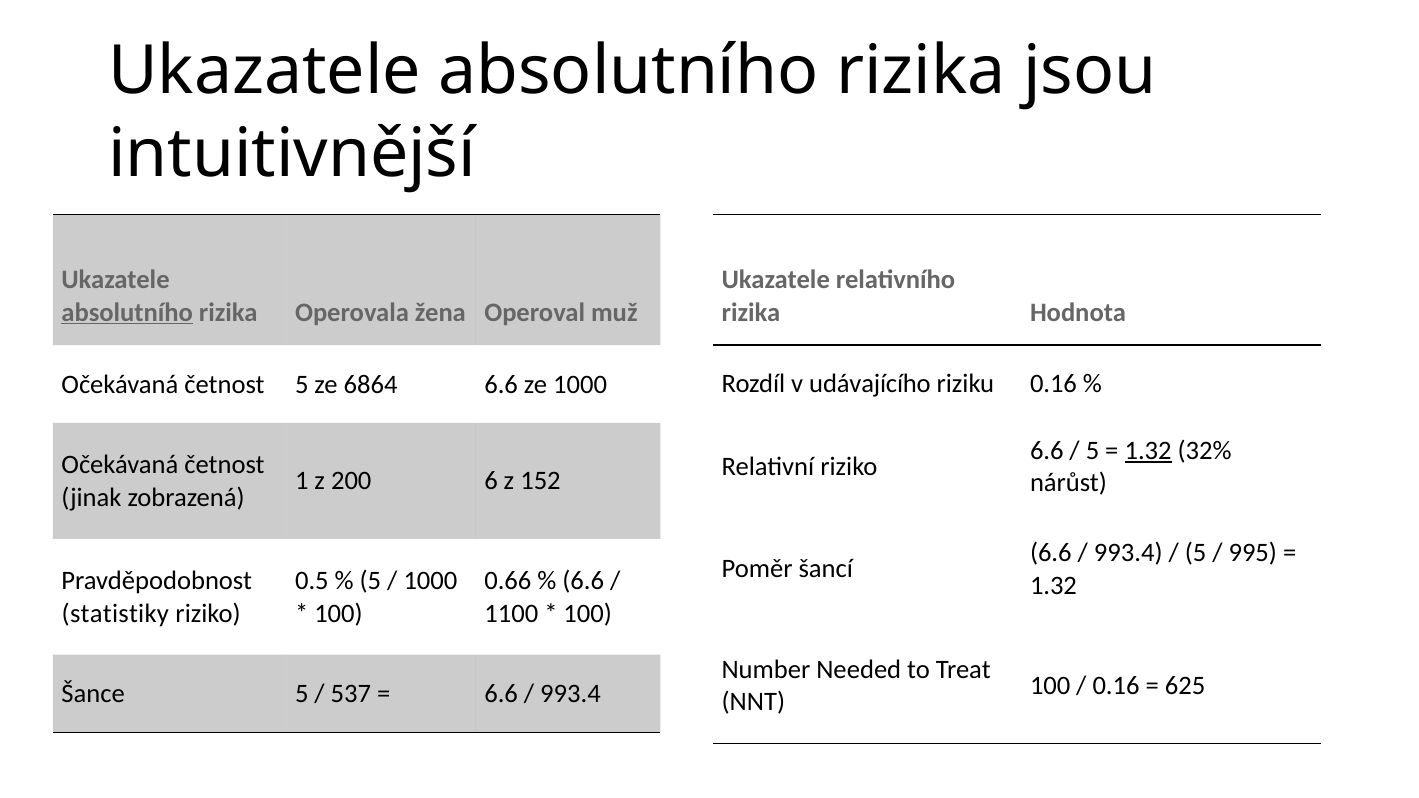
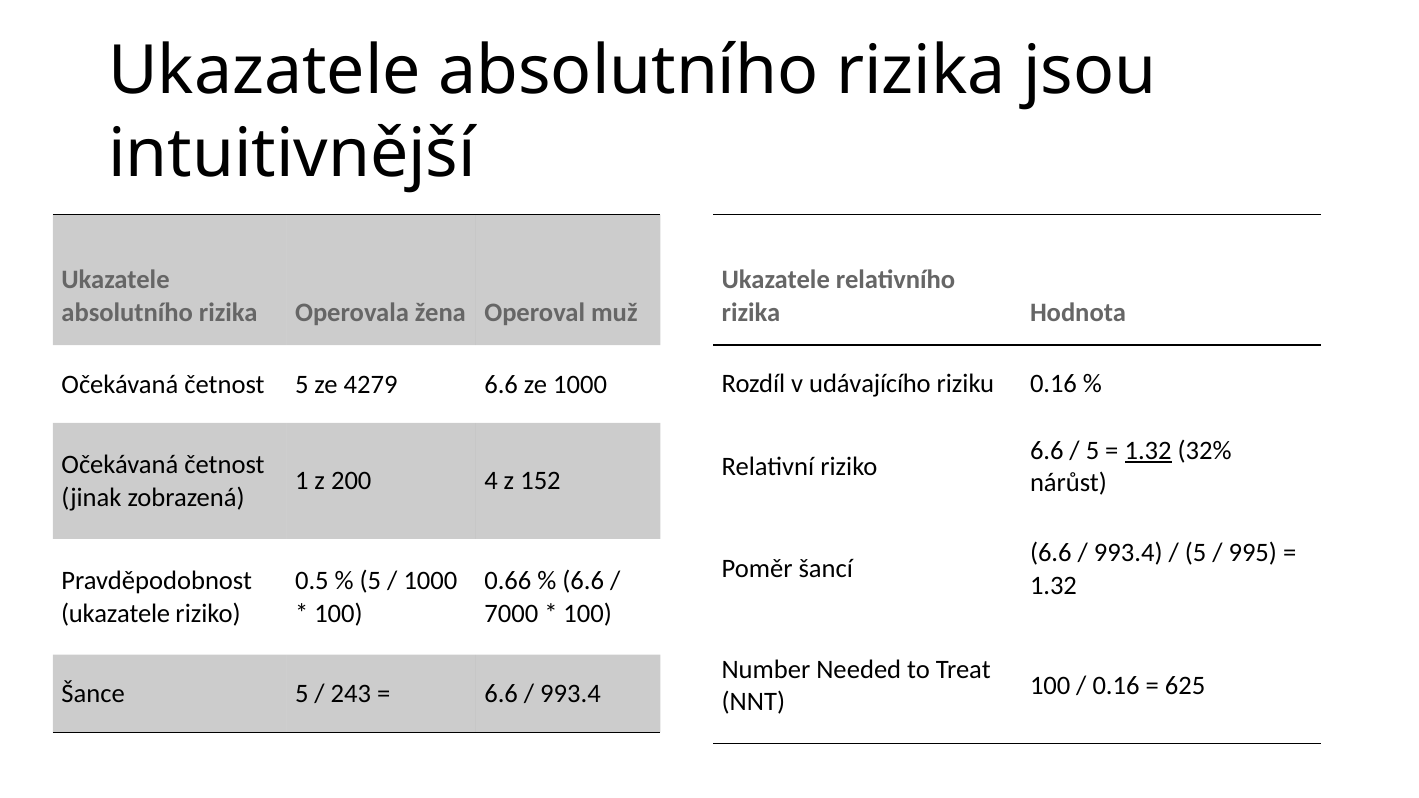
absolutního underline: present -> none (127, 312)
6864: 6864 -> 4279 (371, 384)
6: 6 -> 4 (491, 481)
statistiky: statistiky -> ukazatele (116, 613)
1100: 1100 -> 7000 (511, 613)
537: 537 -> 243 (351, 694)
